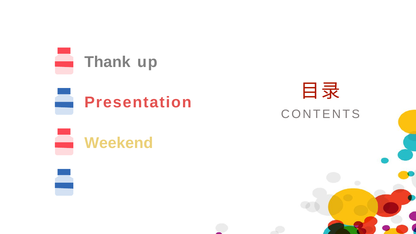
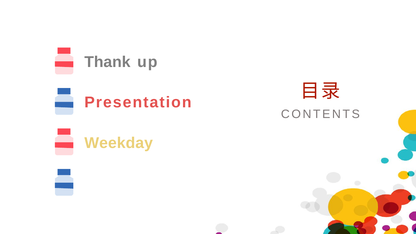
Weekend: Weekend -> Weekday (119, 143)
